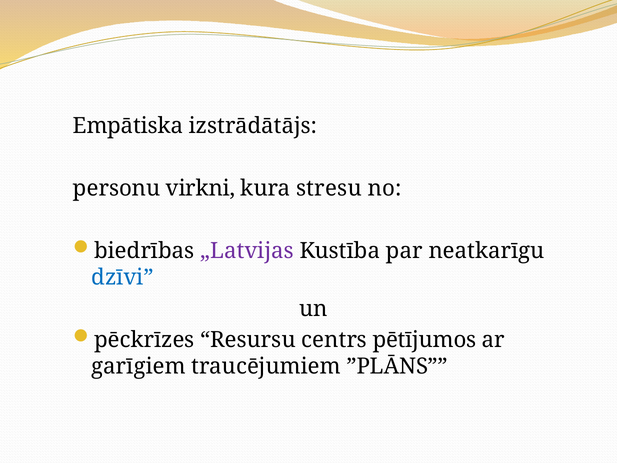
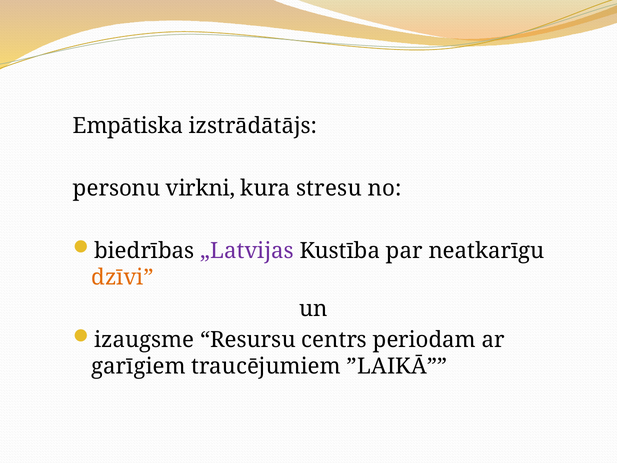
dzīvi colour: blue -> orange (123, 277)
pēckrīzes: pēckrīzes -> izaugsme (144, 340)
pētījumos: pētījumos -> periodam (424, 340)
”PLĀNS: ”PLĀNS -> ”LAIKĀ (397, 366)
